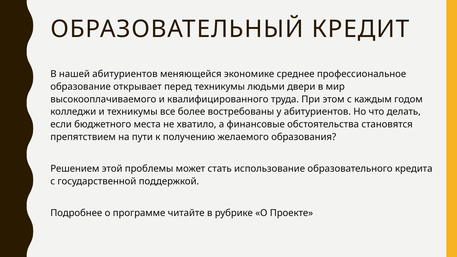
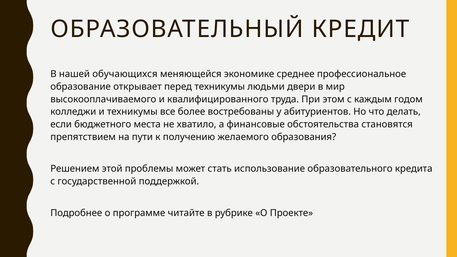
нашей абитуриентов: абитуриентов -> обучающихся (125, 74)
